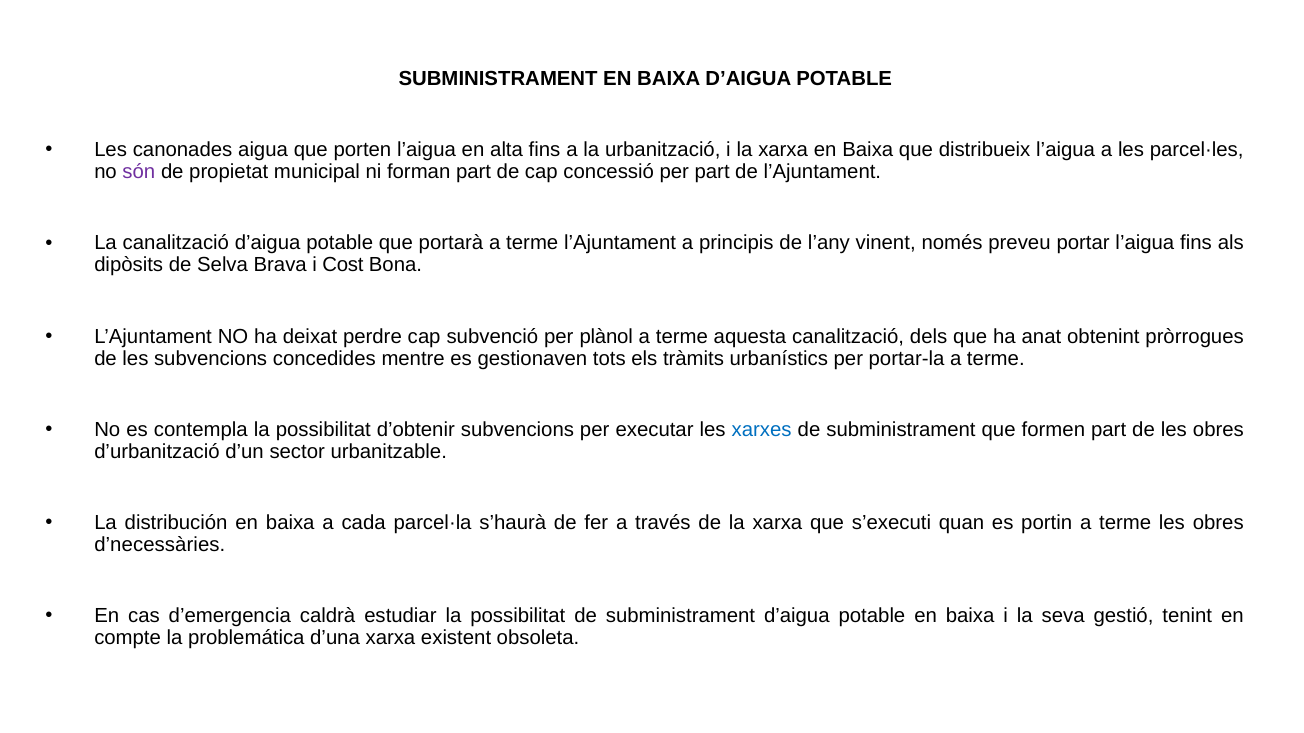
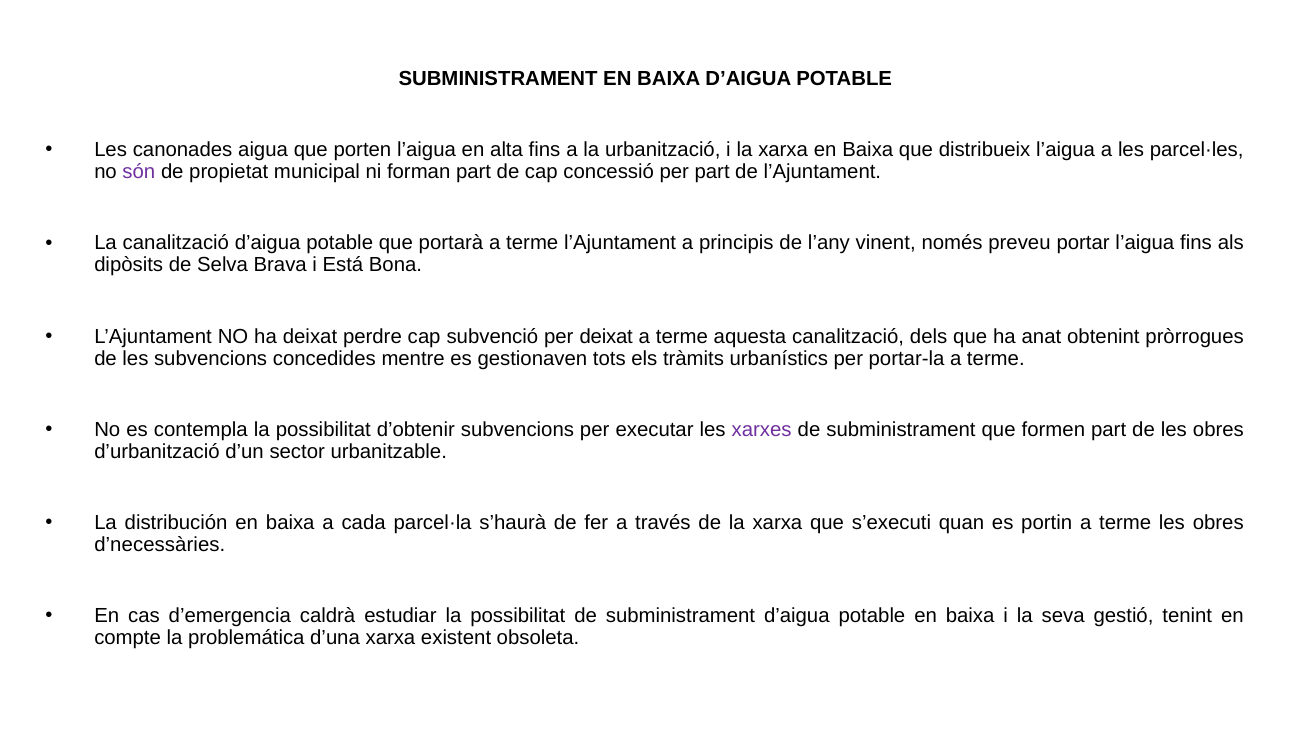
Cost: Cost -> Está (343, 265)
per plànol: plànol -> deixat (606, 337)
xarxes colour: blue -> purple (762, 430)
